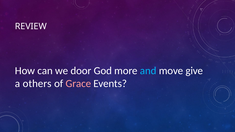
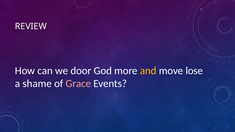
and colour: light blue -> yellow (148, 71)
give: give -> lose (194, 71)
others: others -> shame (37, 84)
